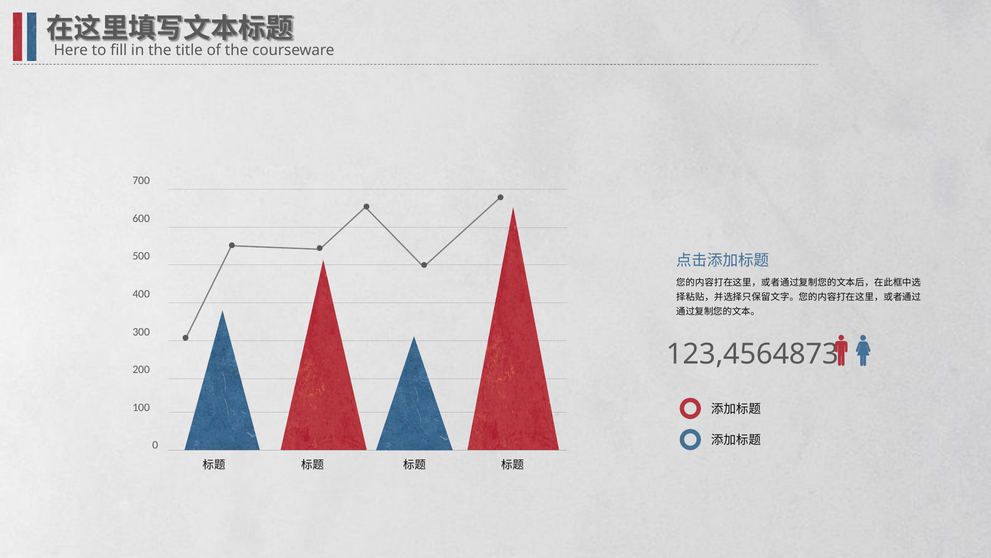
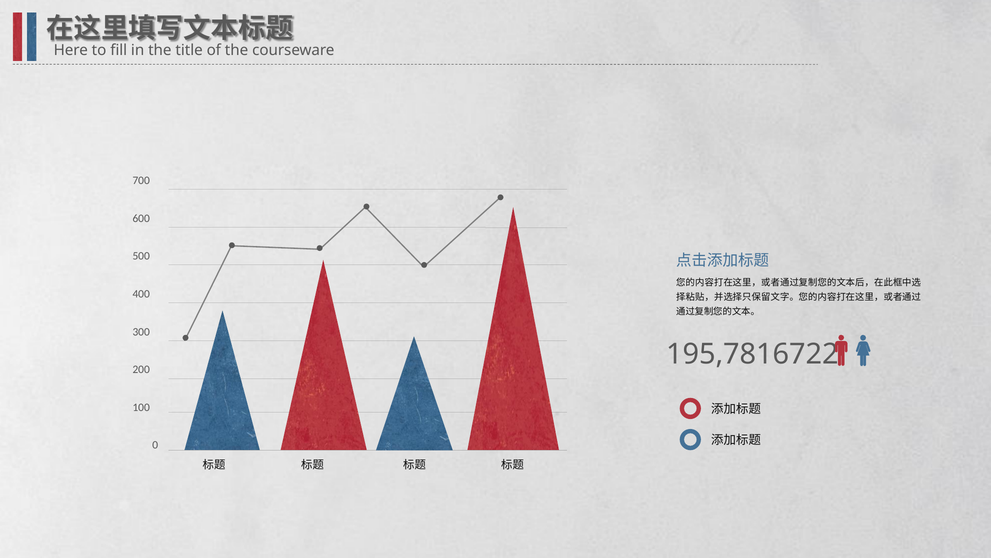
123,4564873: 123,4564873 -> 195,7816722 (753, 354)
